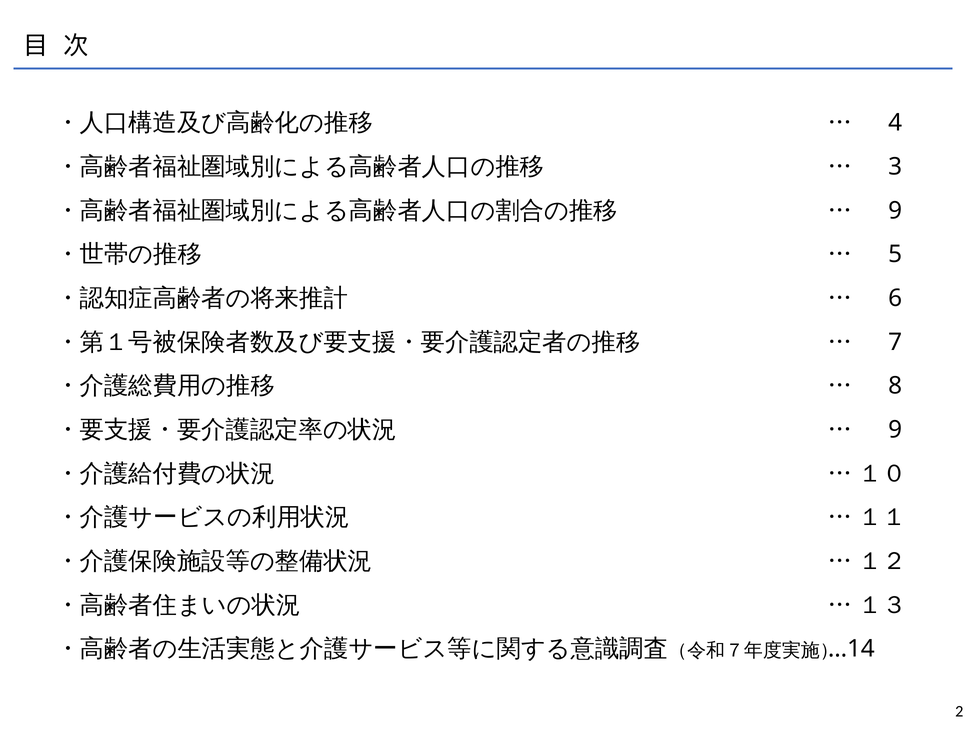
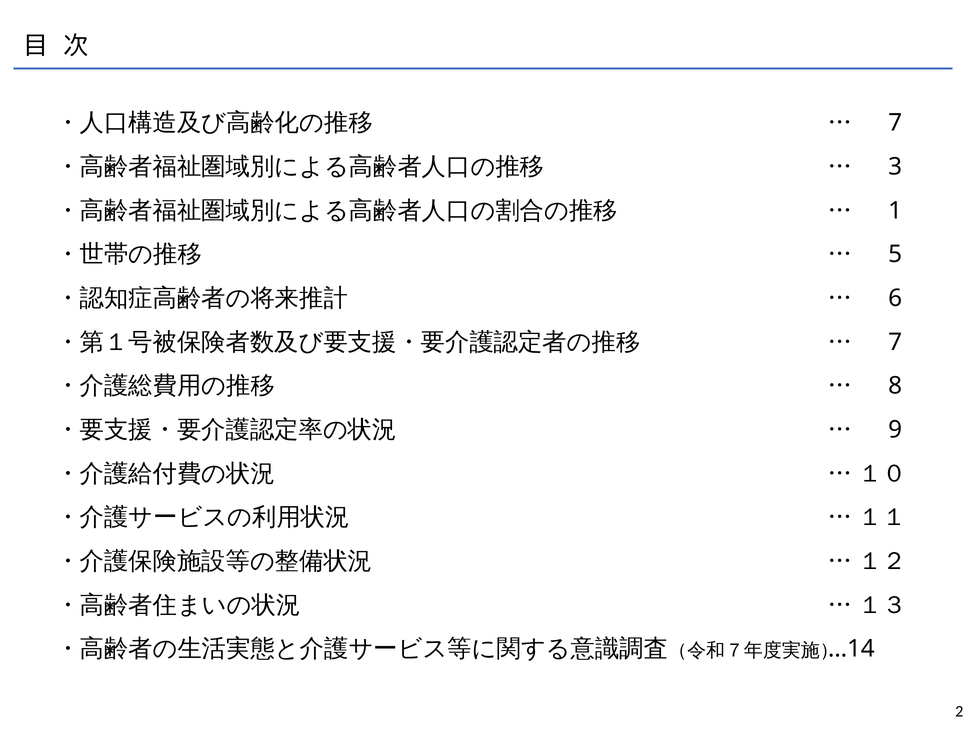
4: 4 -> 7 (895, 123)
9: 9 -> 1 (895, 210)
